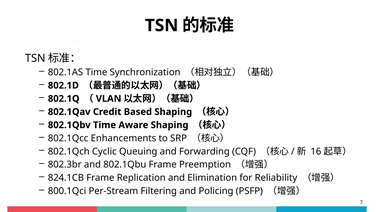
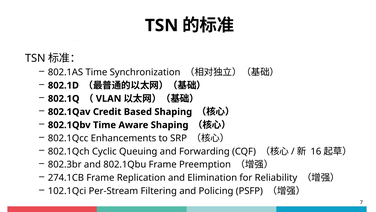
824.1CB: 824.1CB -> 274.1CB (66, 177)
800.1Qci: 800.1Qci -> 102.1Qci (67, 191)
